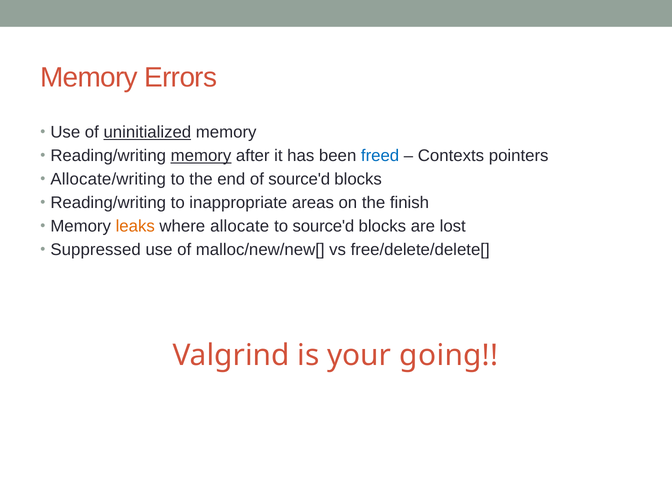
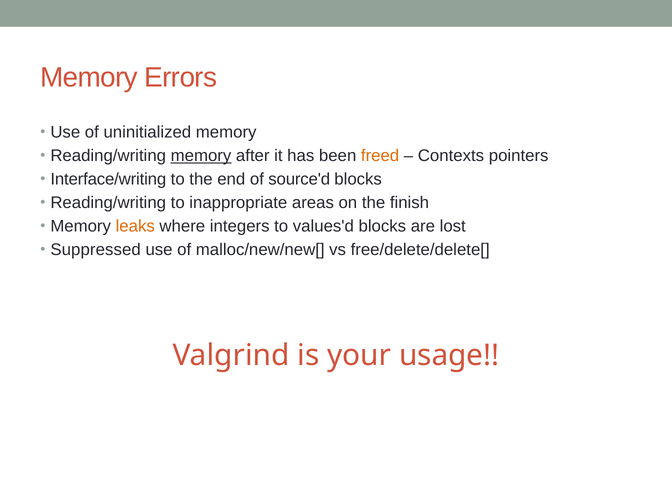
uninitialized underline: present -> none (147, 132)
freed colour: blue -> orange (380, 156)
Allocate/writing: Allocate/writing -> Interface/writing (108, 179)
allocate: allocate -> integers (240, 226)
to source'd: source'd -> values'd (323, 226)
going: going -> usage (449, 355)
